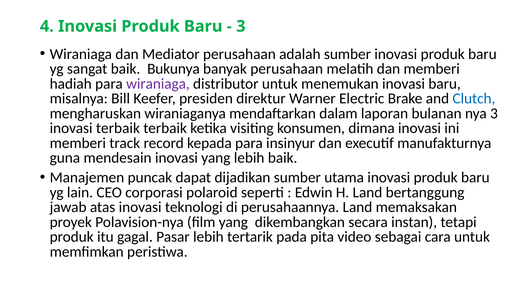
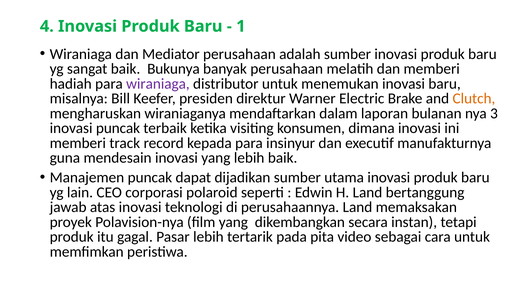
3: 3 -> 1 (241, 26)
Clutch colour: blue -> orange (474, 99)
inovasi terbaik: terbaik -> puncak (118, 128)
